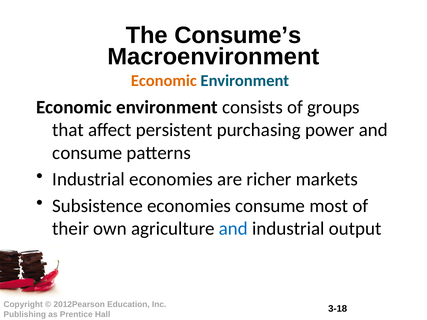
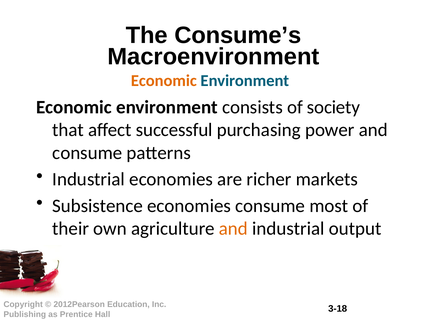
groups: groups -> society (333, 107)
persistent: persistent -> successful (174, 130)
and colour: blue -> orange (233, 229)
